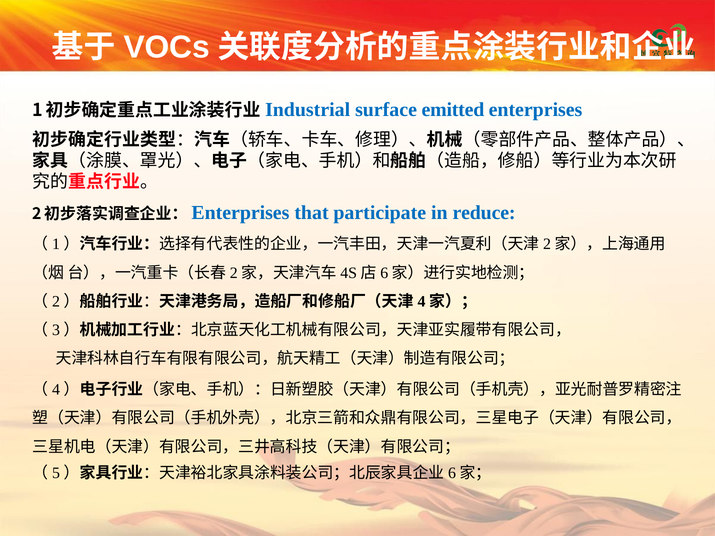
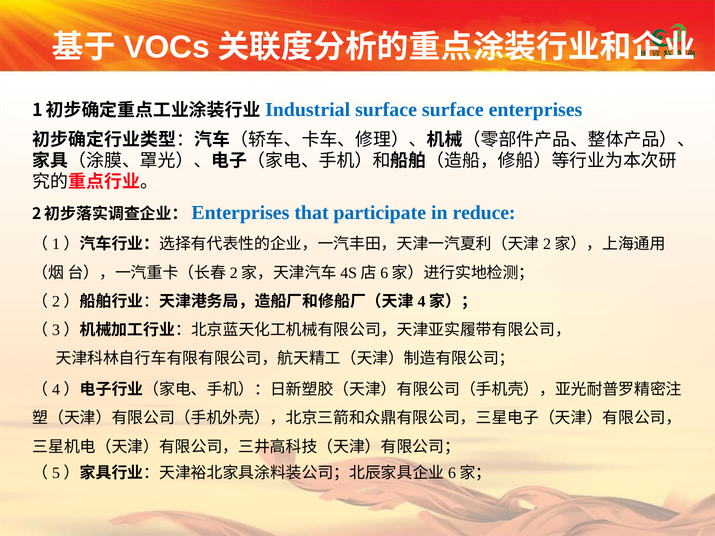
surface emitted: emitted -> surface (453, 110)
